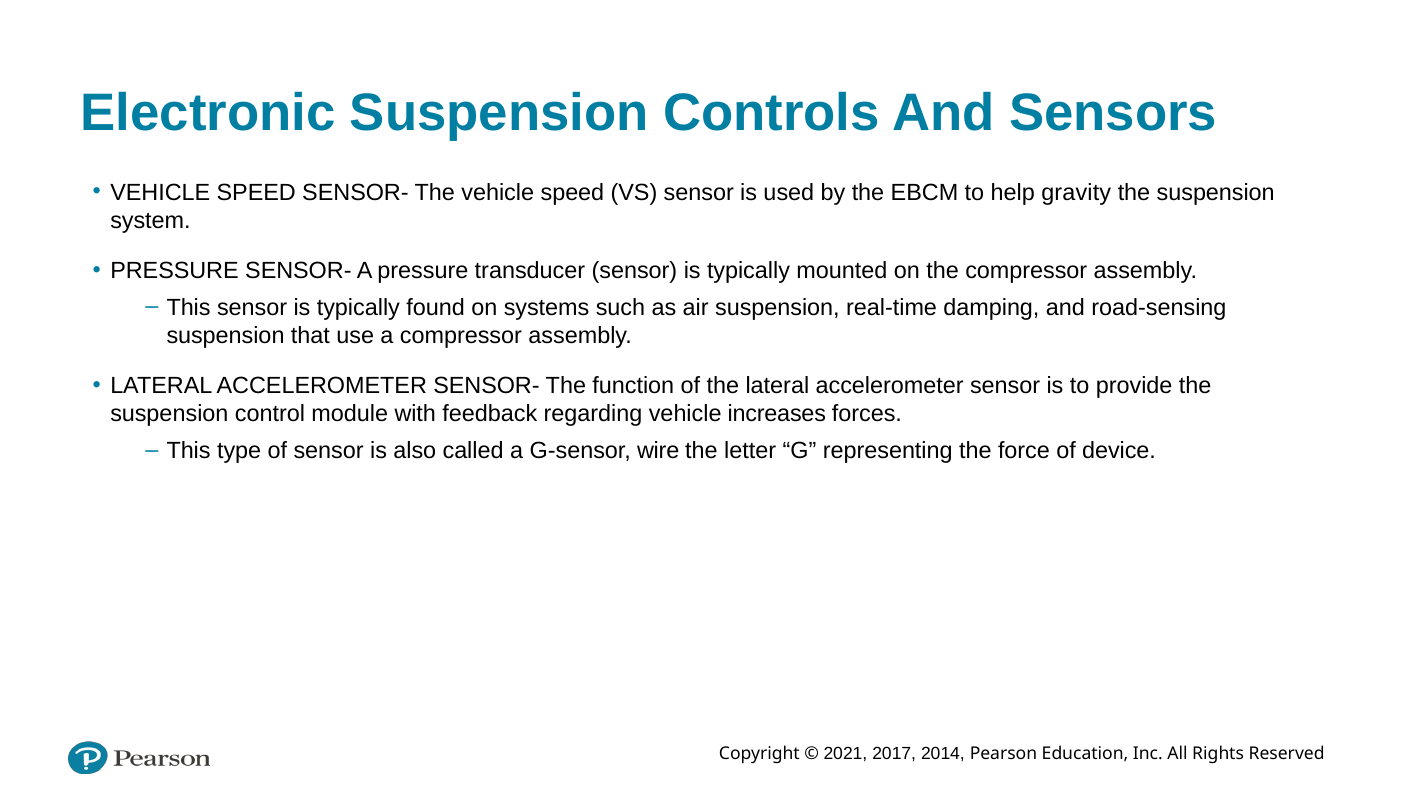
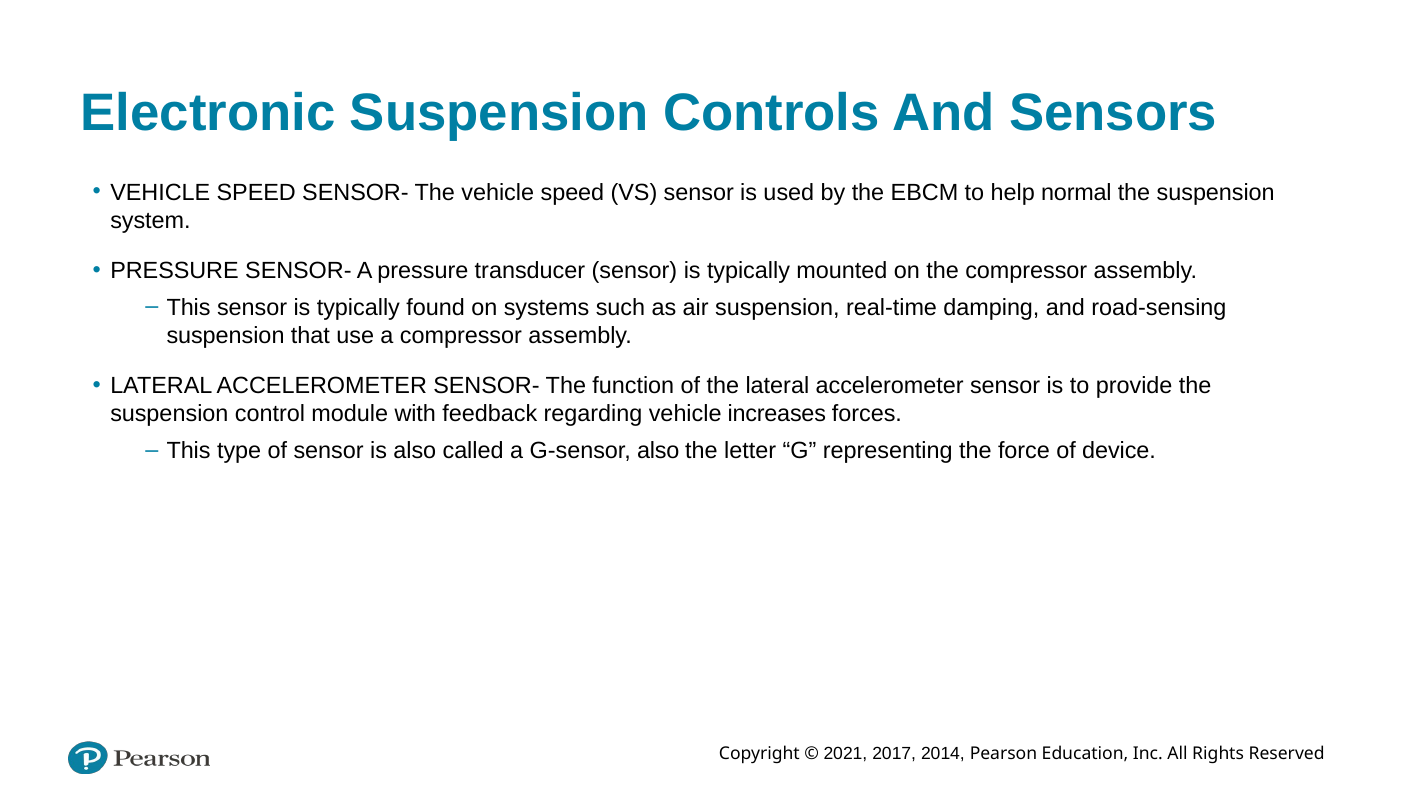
gravity: gravity -> normal (1076, 192)
G-sensor wire: wire -> also (658, 451)
